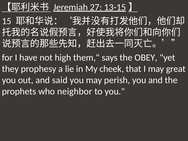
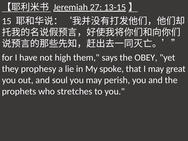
cheek: cheek -> spoke (112, 69)
said: said -> soul (60, 80)
neighbor: neighbor -> stretches (75, 91)
